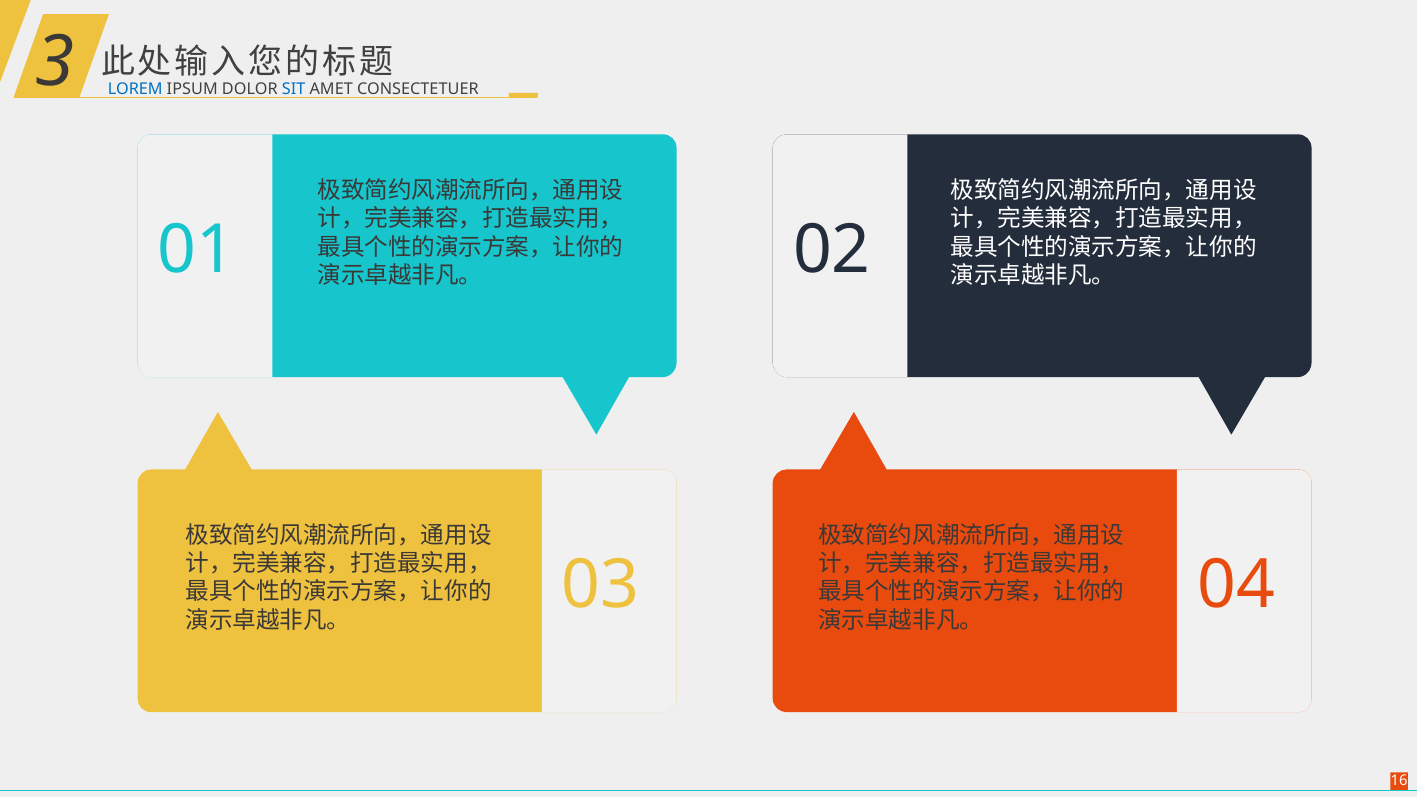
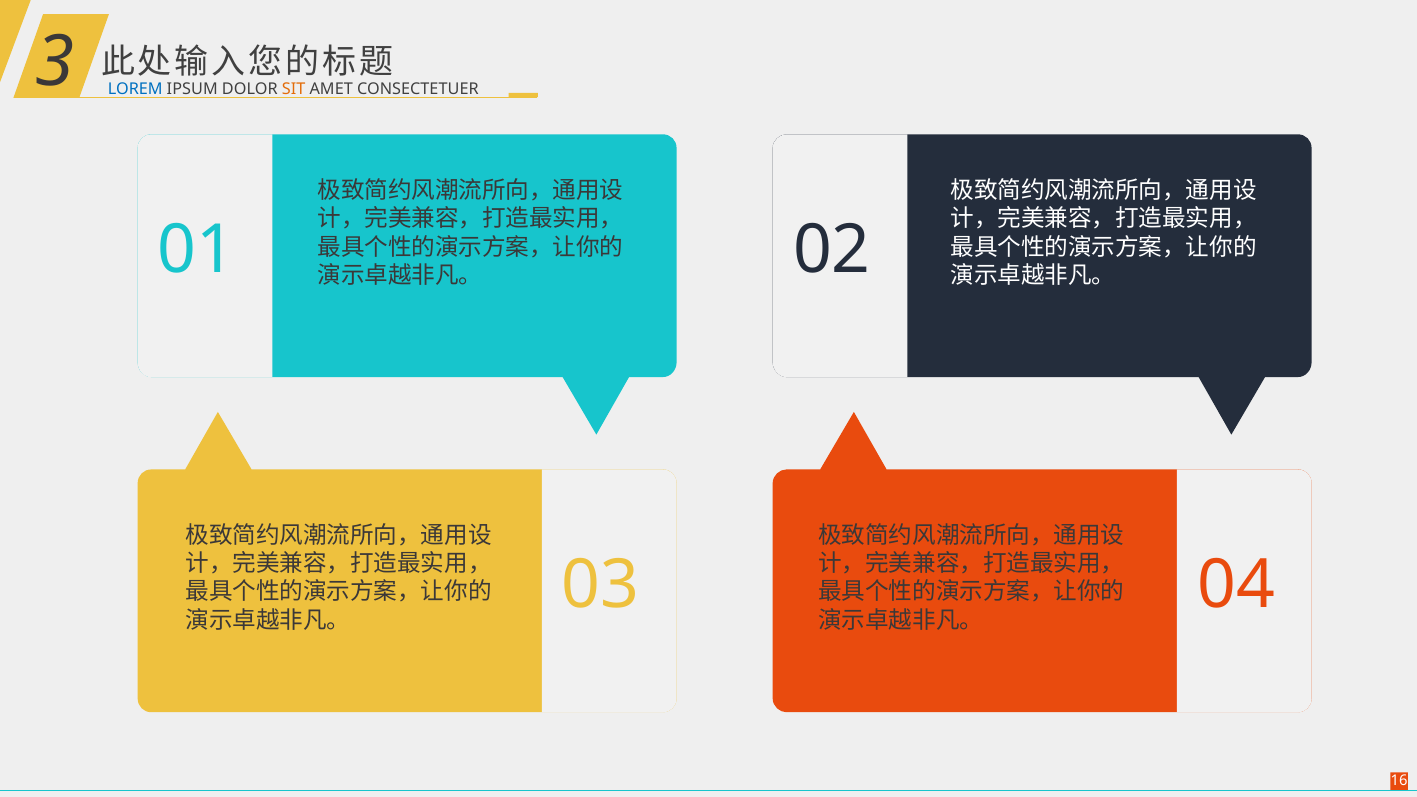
SIT colour: blue -> orange (294, 89)
